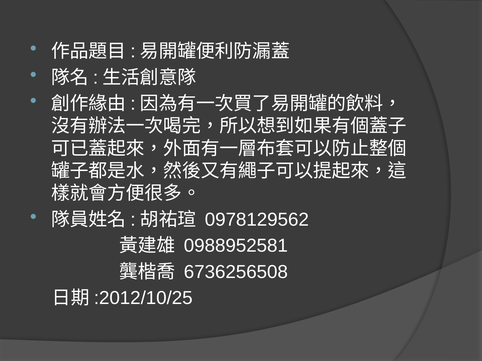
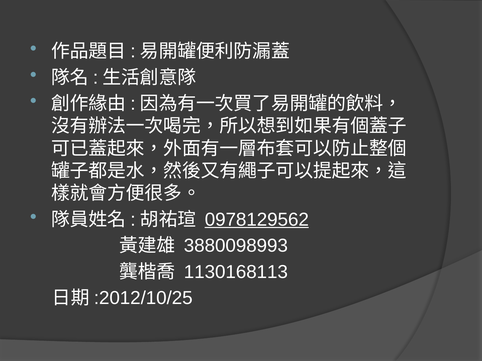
0978129562 underline: none -> present (257, 220)
0988952581: 0988952581 -> 3880098993 (236, 246)
6736256508: 6736256508 -> 1130168113 (236, 272)
